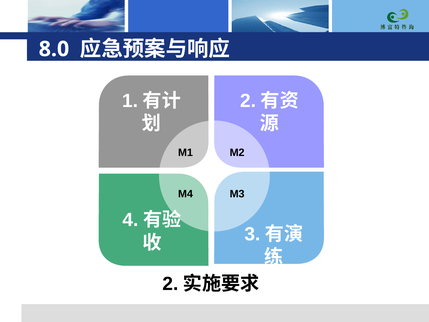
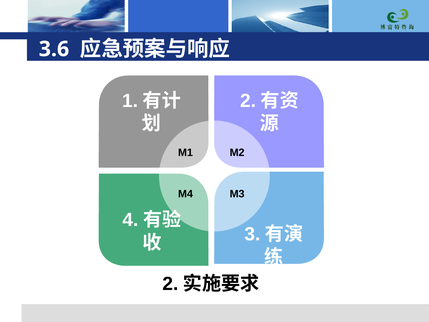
8.0: 8.0 -> 3.6 (54, 49)
